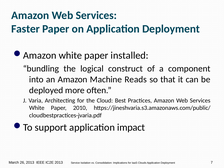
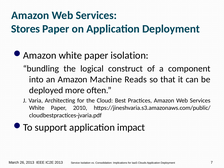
Faster: Faster -> Stores (25, 29)
paper installed: installed -> isolation (130, 55)
